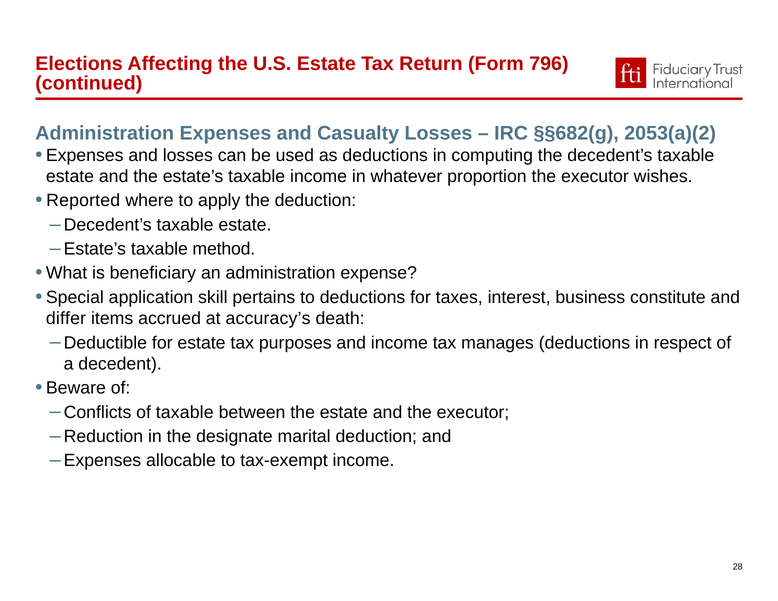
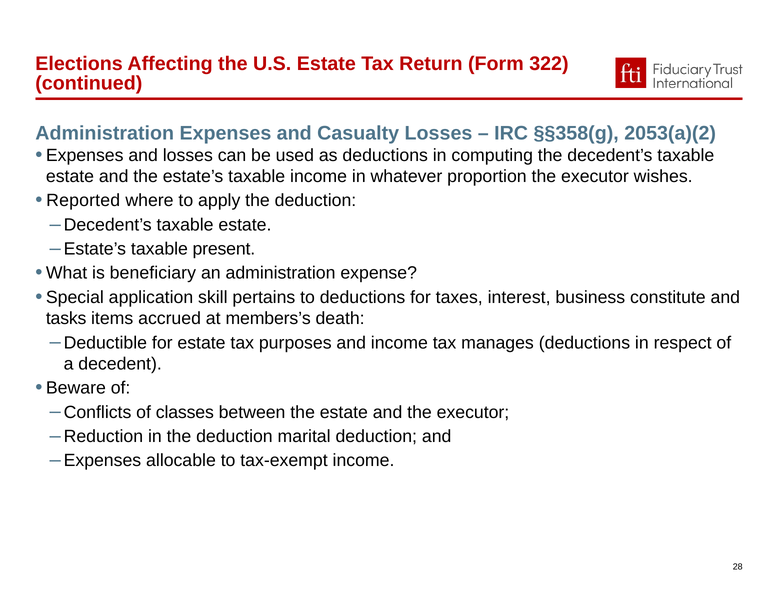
796: 796 -> 322 (549, 64)
§§682(g: §§682(g -> §§358(g (576, 133)
method: method -> present (224, 249)
differ: differ -> tasks (66, 319)
accuracy’s: accuracy’s -> members’s (268, 319)
of taxable: taxable -> classes (185, 412)
in the designate: designate -> deduction (234, 437)
